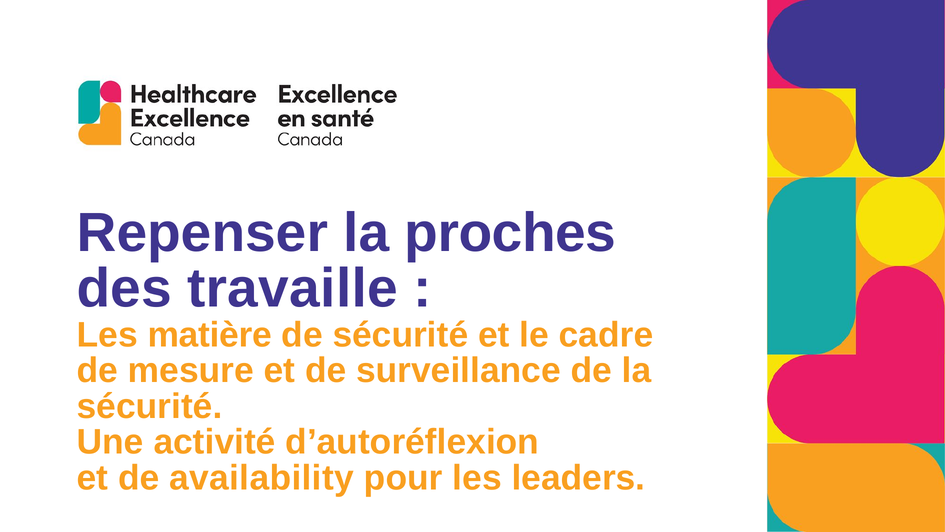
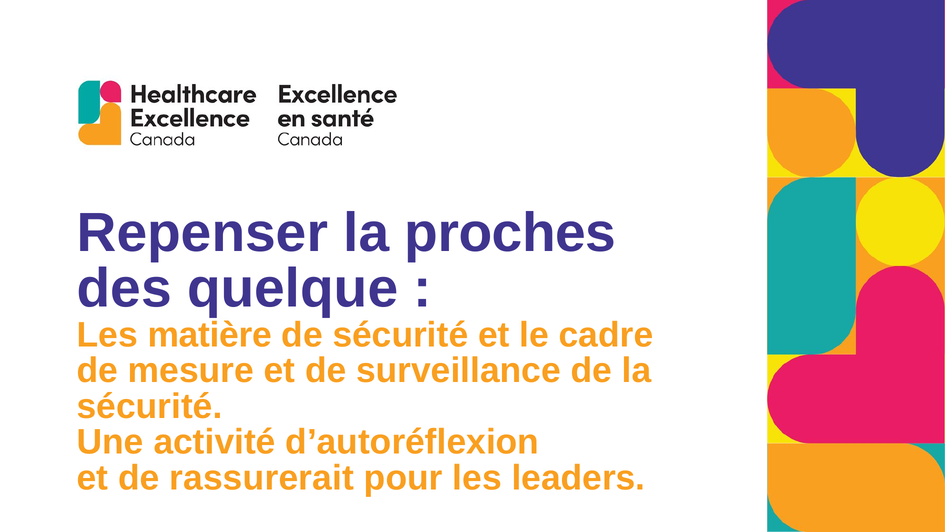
travaille: travaille -> quelque (293, 288)
availability: availability -> rassurerait (262, 477)
